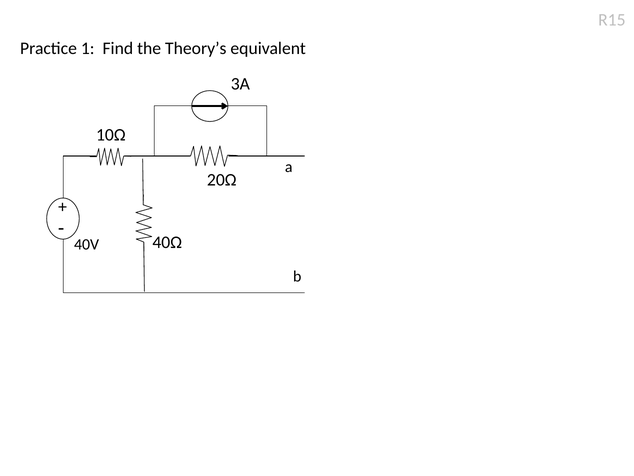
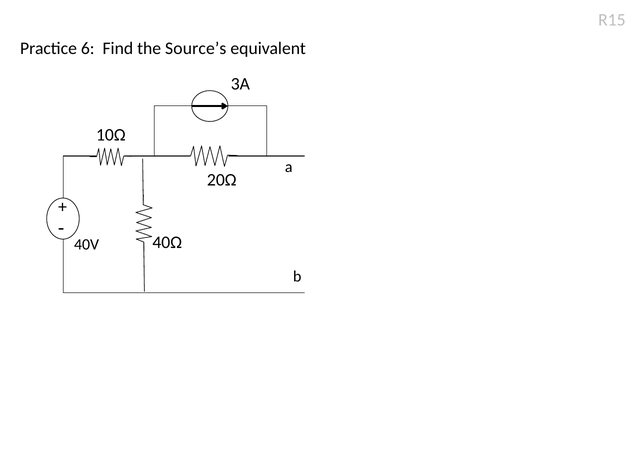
1: 1 -> 6 (88, 48)
Theory’s: Theory’s -> Source’s (196, 48)
